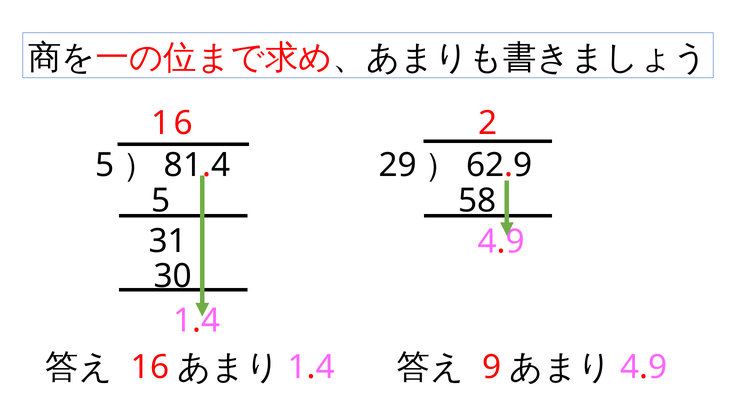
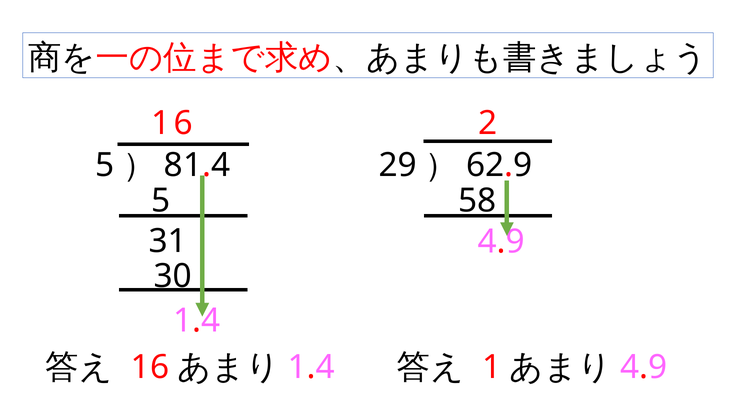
9: 9 -> 1 (492, 367)
